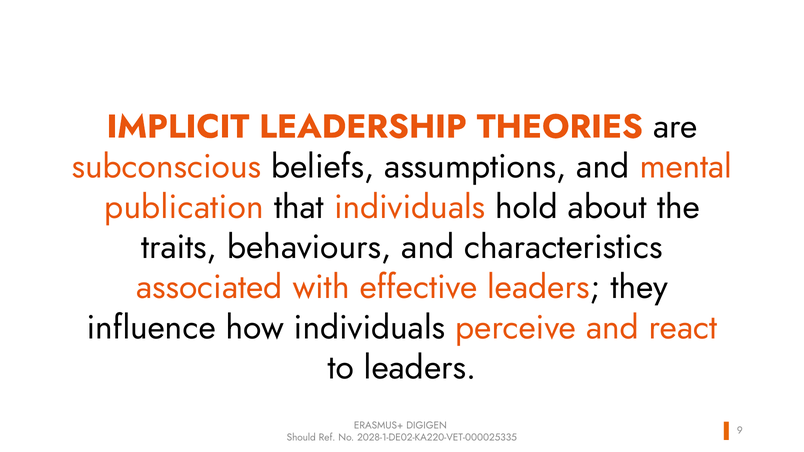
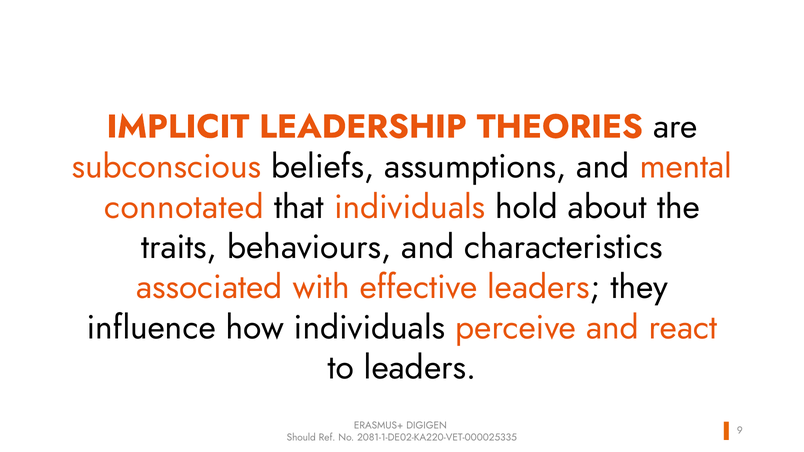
publication: publication -> connotated (184, 207)
2028-1-DE02-KA220-VET-000025335: 2028-1-DE02-KA220-VET-000025335 -> 2081-1-DE02-KA220-VET-000025335 (437, 438)
